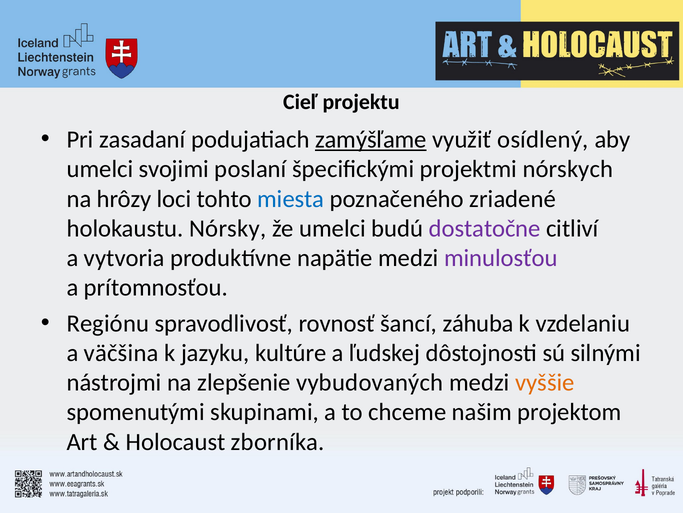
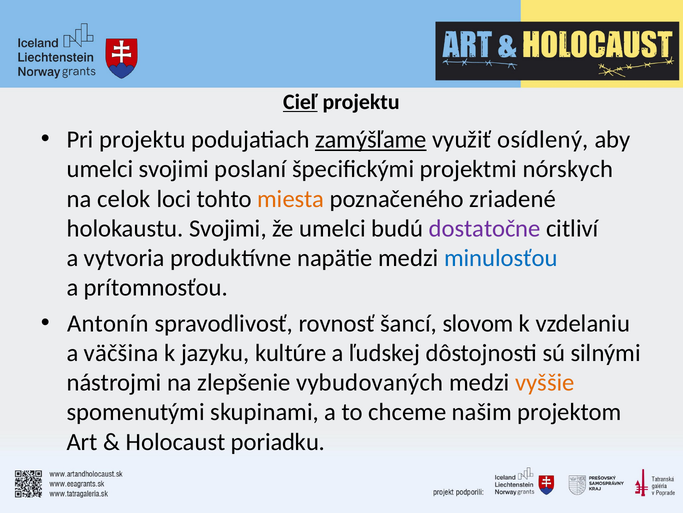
Cieľ underline: none -> present (300, 102)
Pri zasadaní: zasadaní -> projektu (142, 139)
hrôzy: hrôzy -> celok (124, 199)
miesta colour: blue -> orange (291, 199)
holokaustu Nórsky: Nórsky -> Svojimi (228, 228)
minulosťou colour: purple -> blue (501, 258)
Regiónu: Regiónu -> Antonín (108, 323)
záhuba: záhuba -> slovom (478, 323)
zborníka: zborníka -> poriadku (278, 441)
